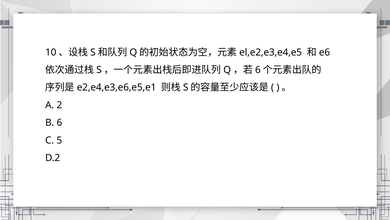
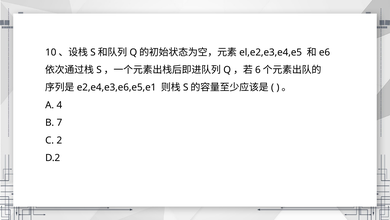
2: 2 -> 4 (59, 105)
6: 6 -> 7 (59, 122)
5: 5 -> 2 (59, 140)
